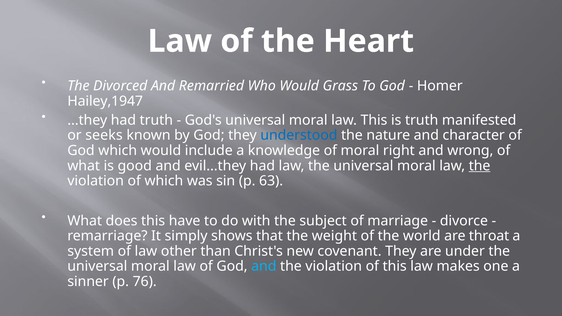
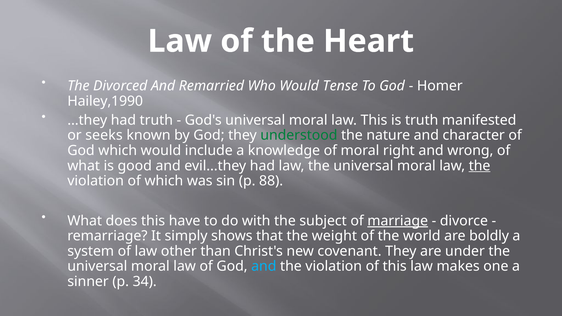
Grass: Grass -> Tense (340, 86)
Hailey,1947: Hailey,1947 -> Hailey,1990 (105, 101)
understood colour: blue -> green (299, 135)
63: 63 -> 88 (271, 181)
marriage underline: none -> present (398, 221)
throat: throat -> boldly (489, 236)
76: 76 -> 34 (145, 282)
